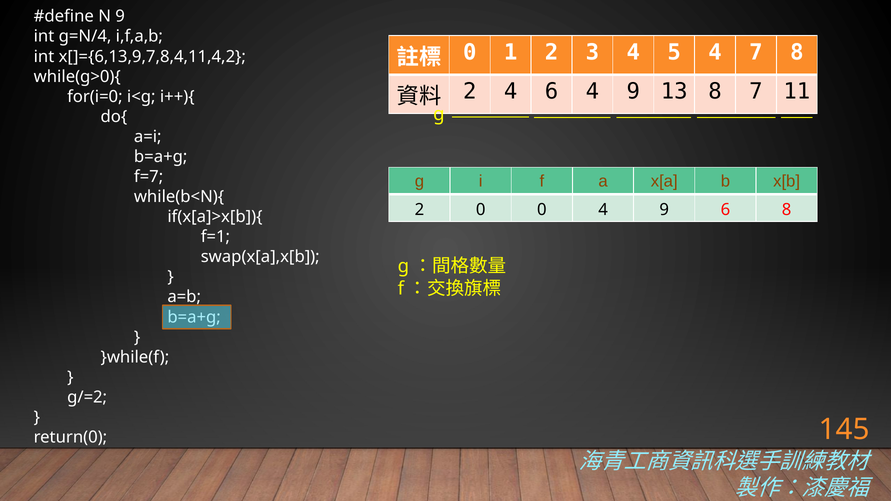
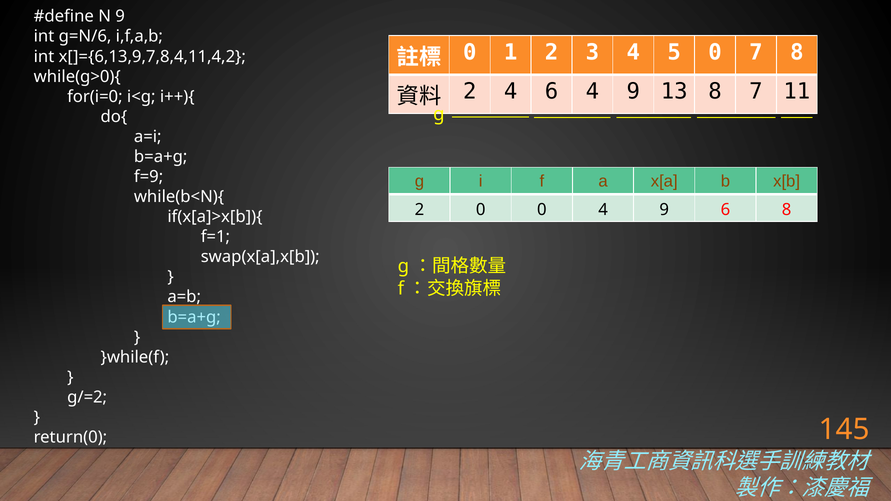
g=N/4: g=N/4 -> g=N/6 (85, 36)
5 4: 4 -> 0 (715, 52)
f=7: f=7 -> f=9 (149, 177)
